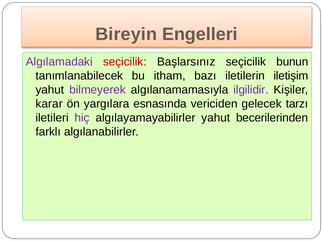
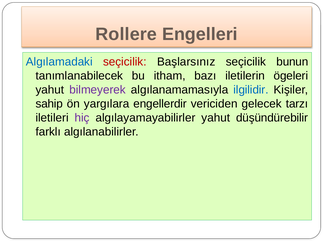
Bireyin: Bireyin -> Rollere (126, 34)
Algılamadaki colour: purple -> blue (59, 62)
iletişim: iletişim -> ögeleri (291, 76)
ilgilidir colour: purple -> blue (251, 90)
karar: karar -> sahip (49, 104)
esnasında: esnasında -> engellerdir (160, 104)
becerilerinden: becerilerinden -> düşündürebilir (272, 118)
